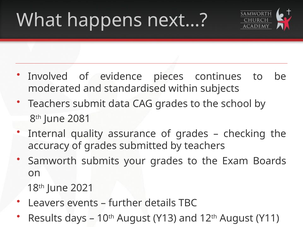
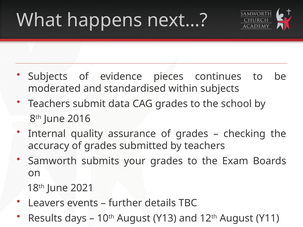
Involved: Involved -> Subjects (48, 77)
2081: 2081 -> 2016 (79, 119)
